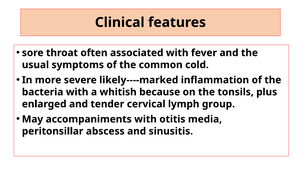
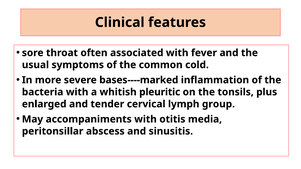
likely----marked: likely----marked -> bases----marked (139, 80)
because: because -> pleuritic (160, 92)
